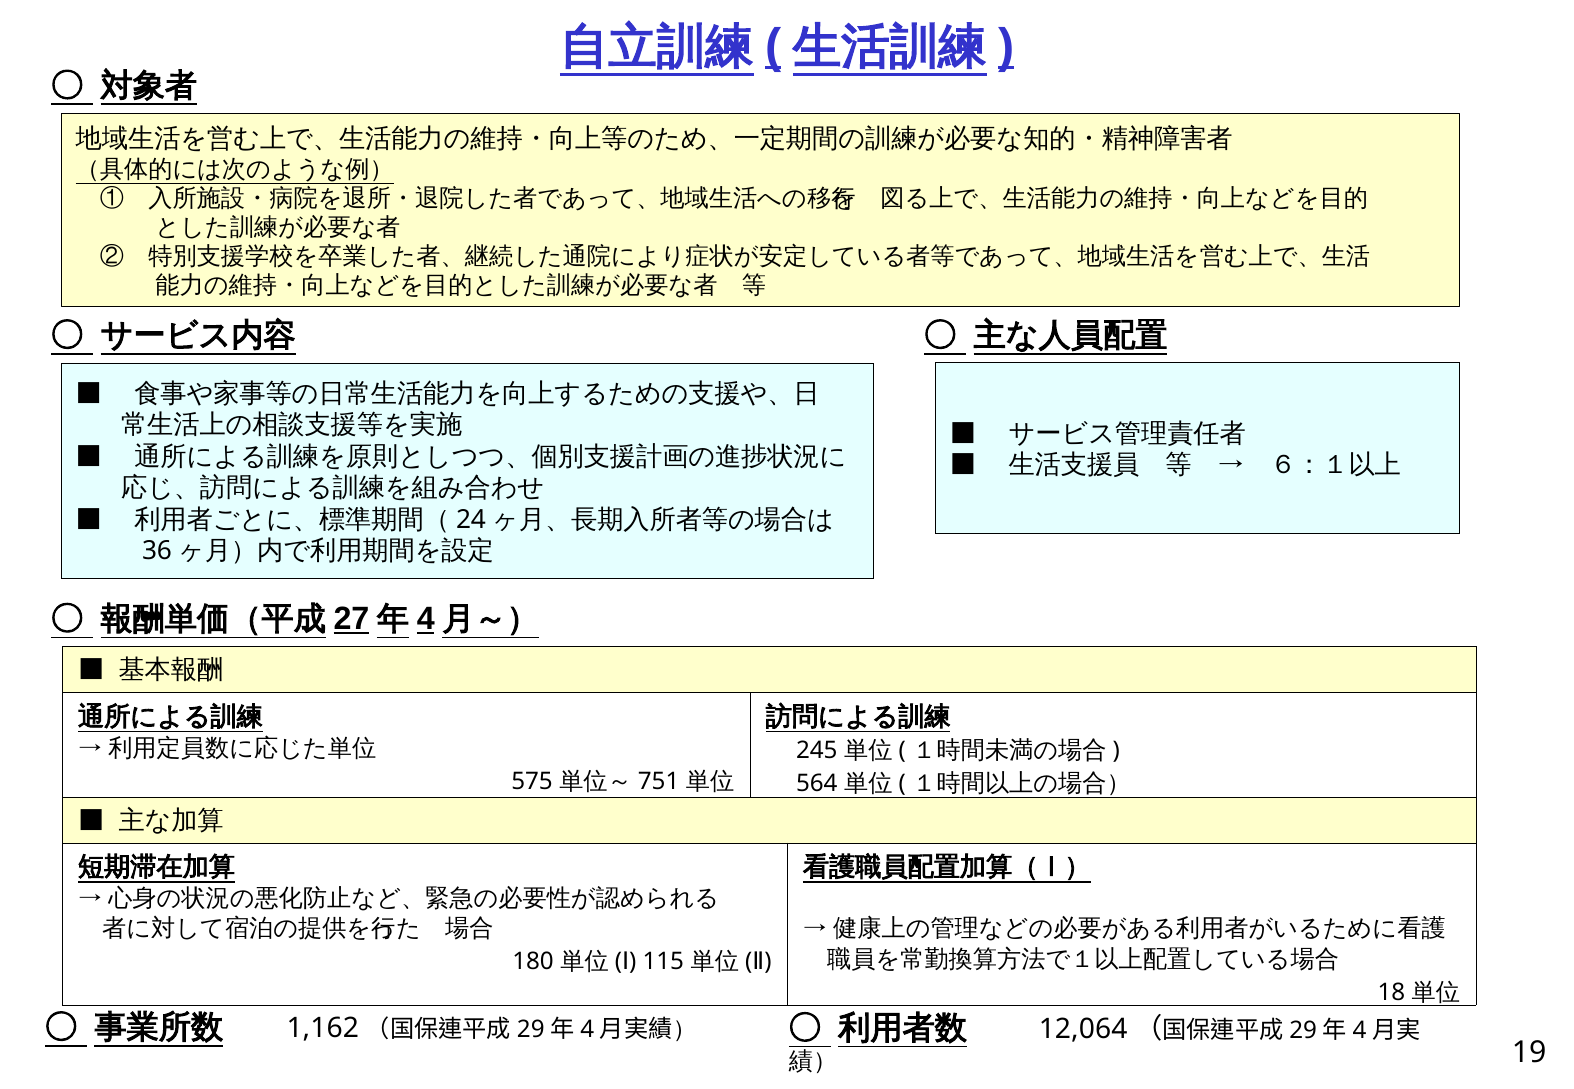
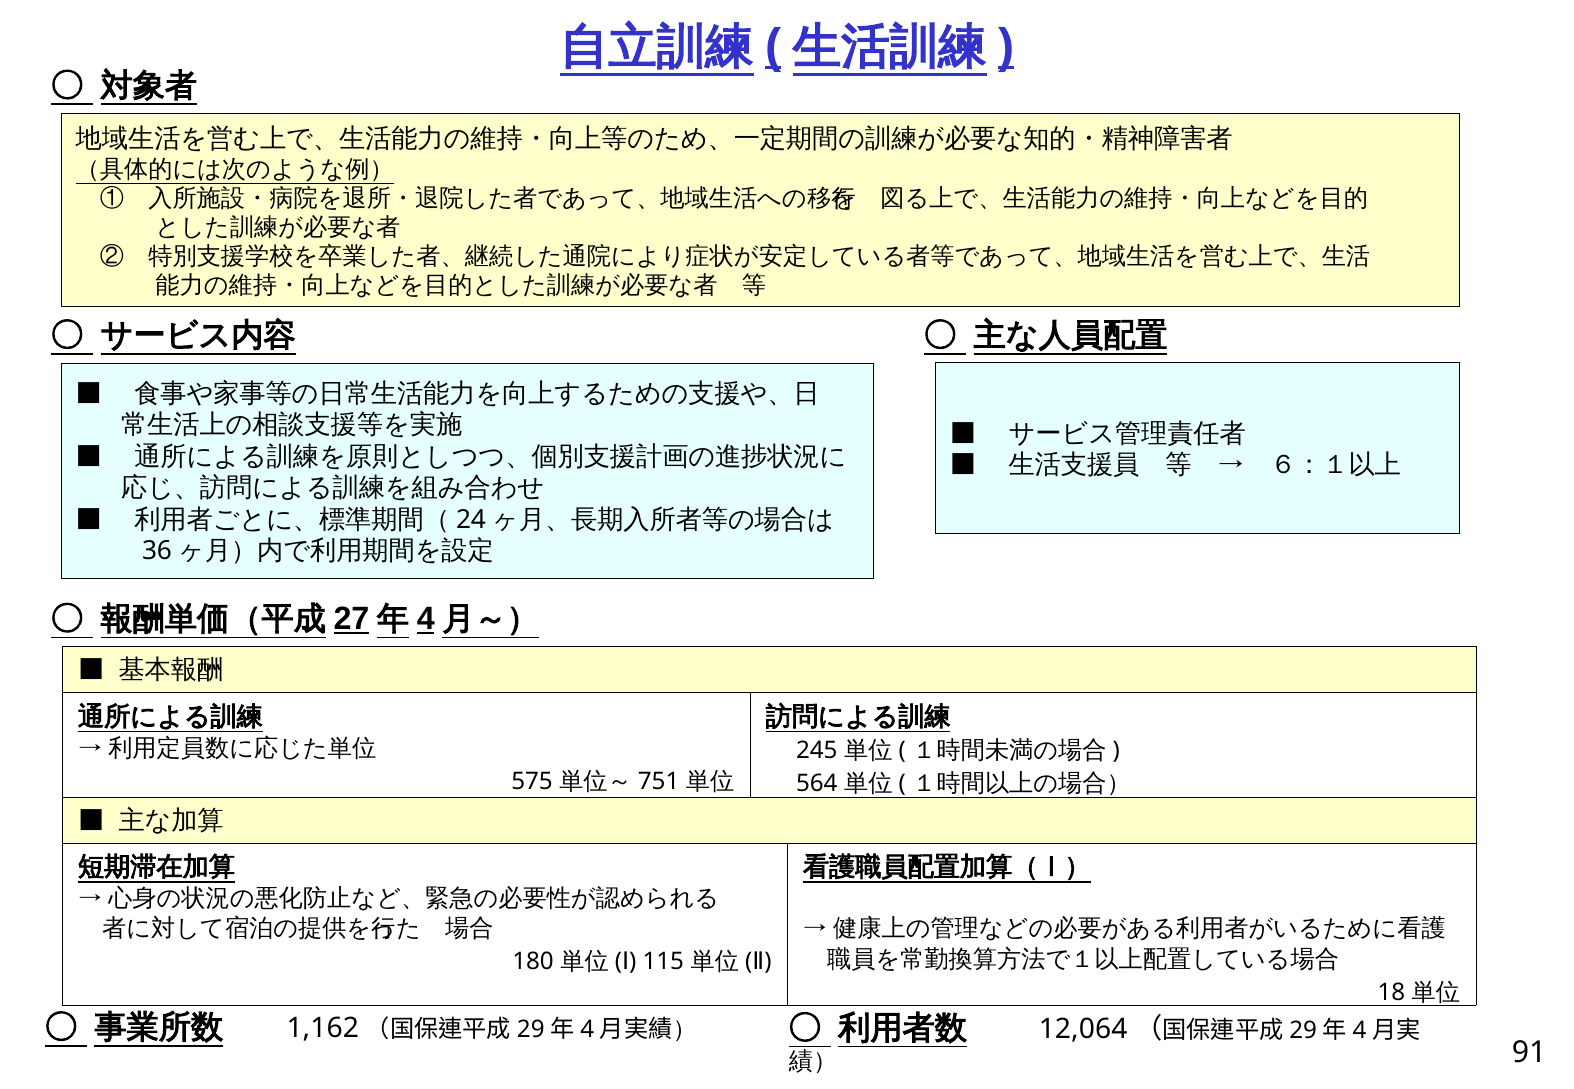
19: 19 -> 91 (1529, 1053)
